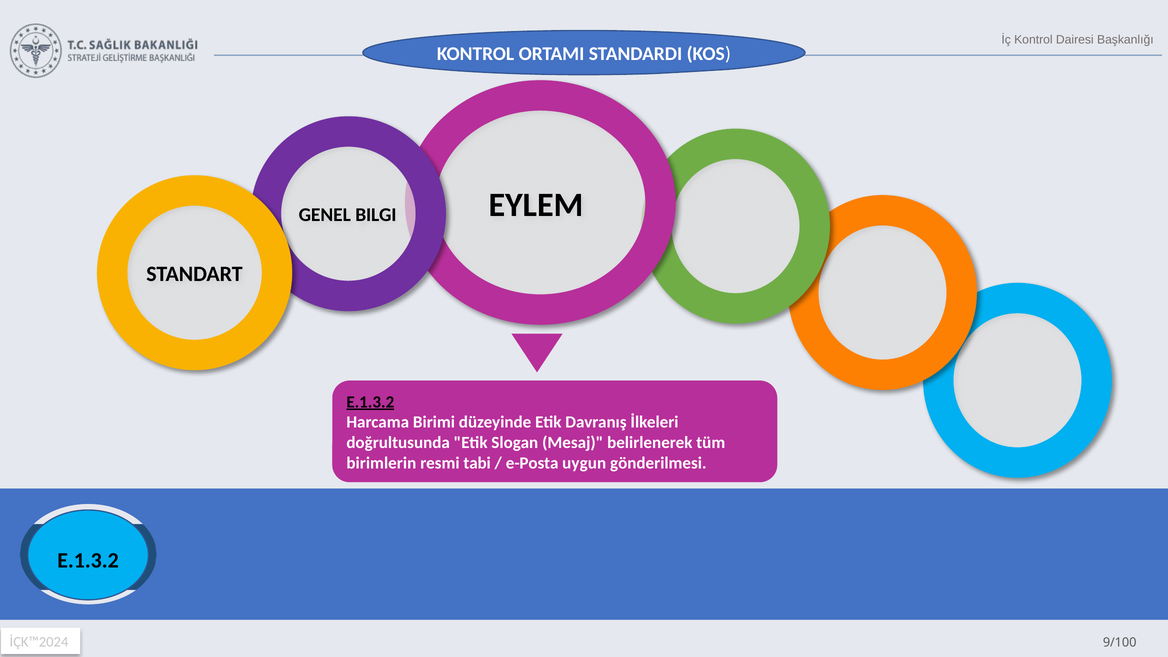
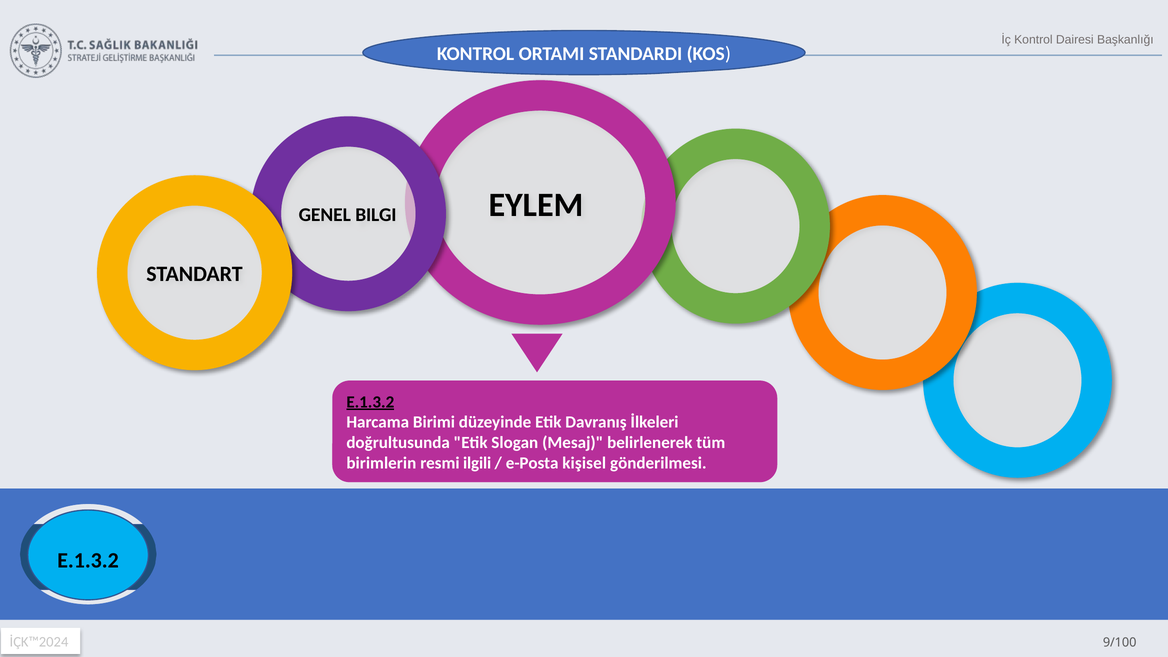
tabi: tabi -> ilgili (477, 463)
uygun: uygun -> kişisel (584, 463)
